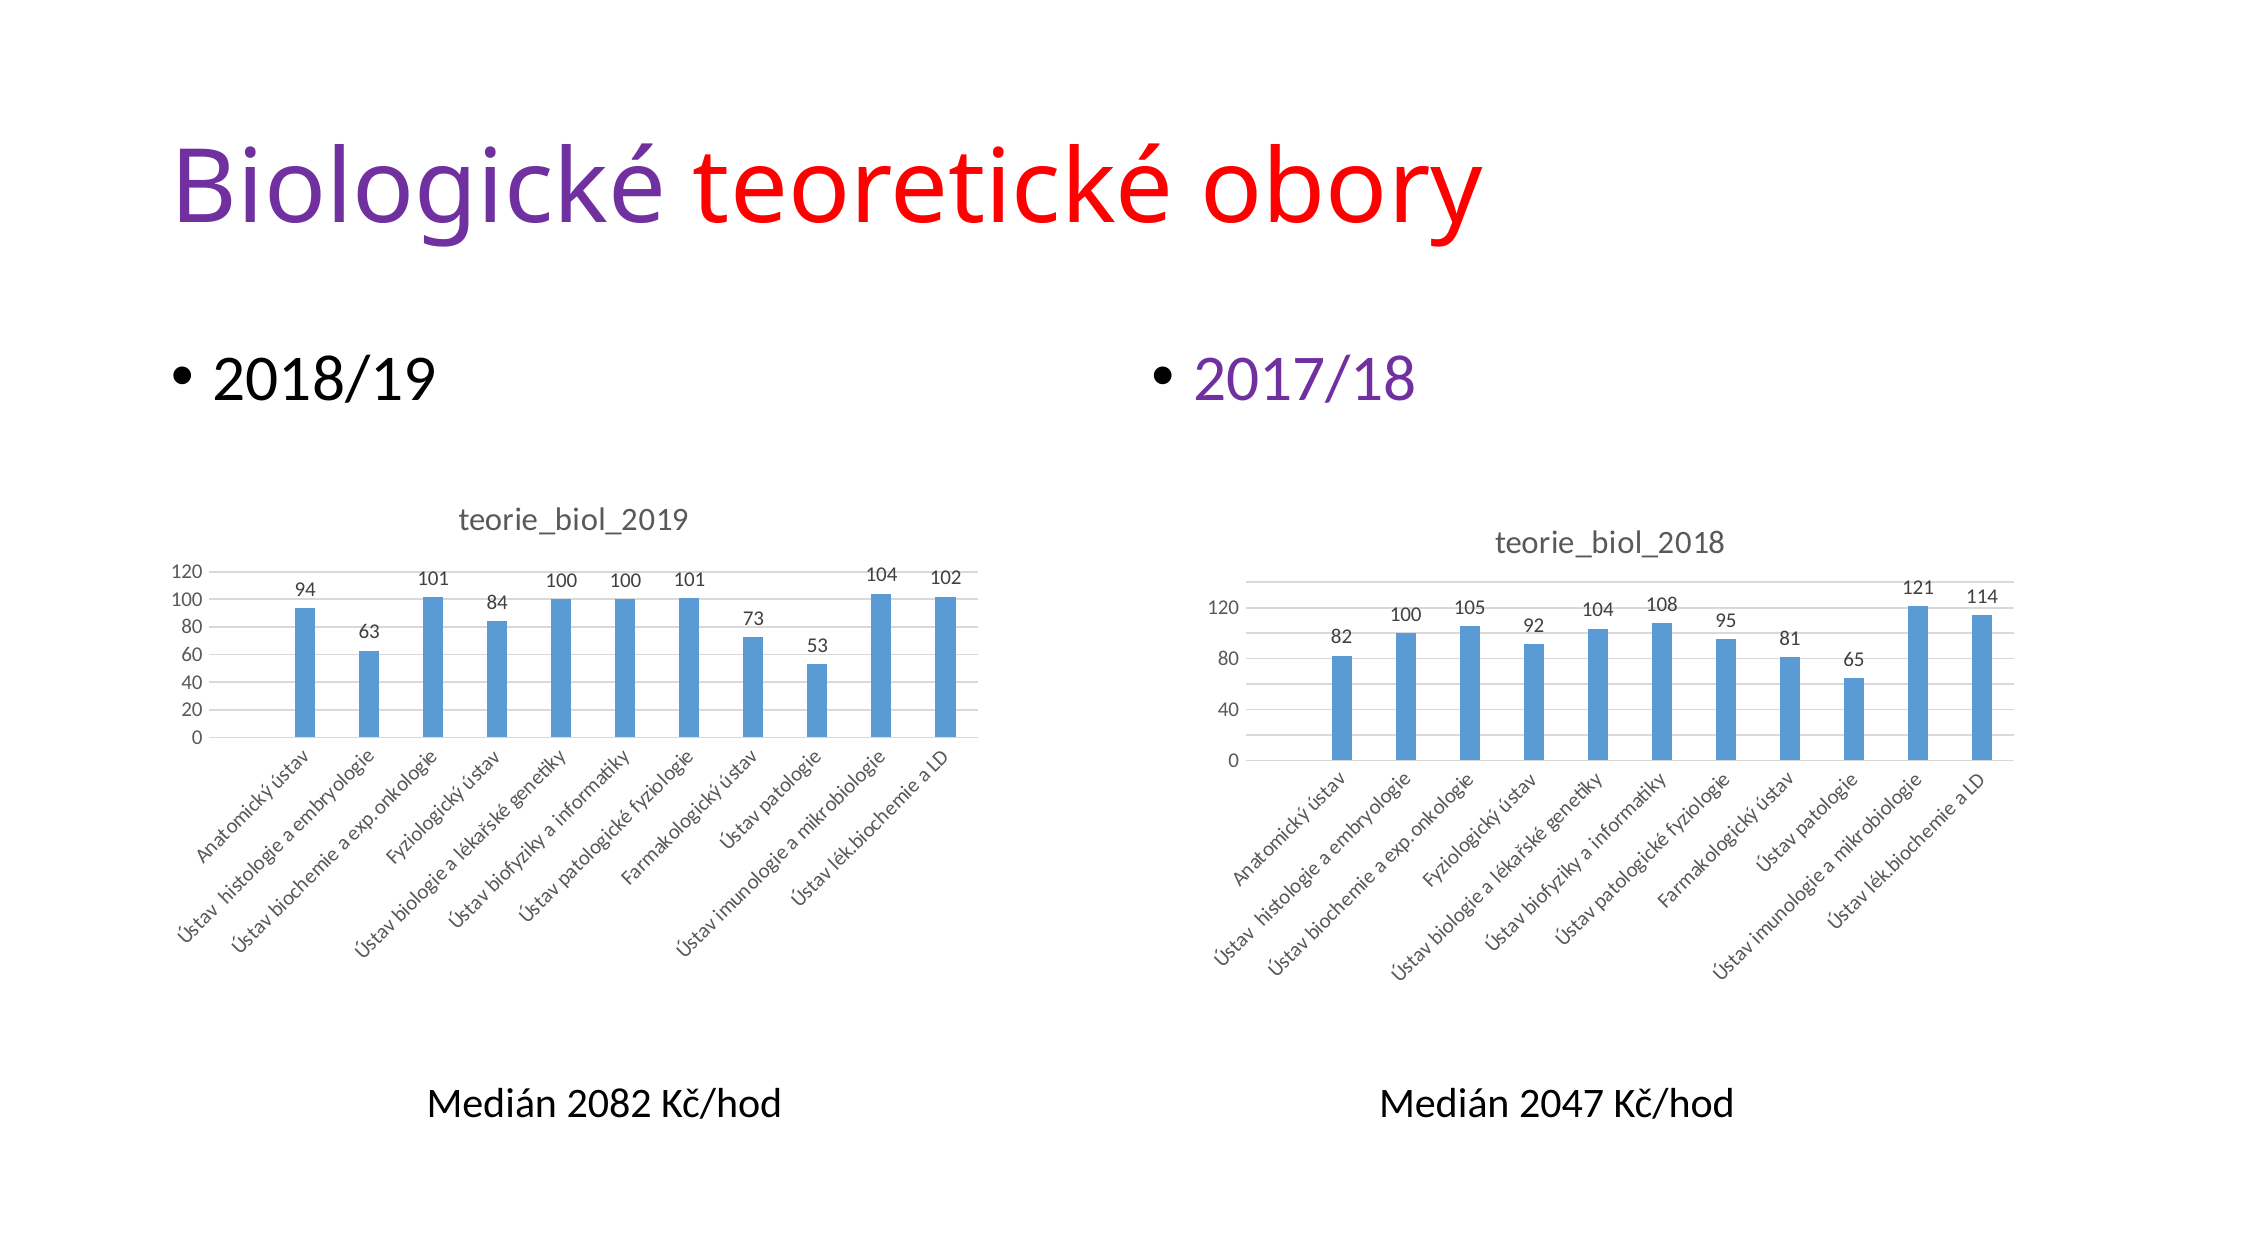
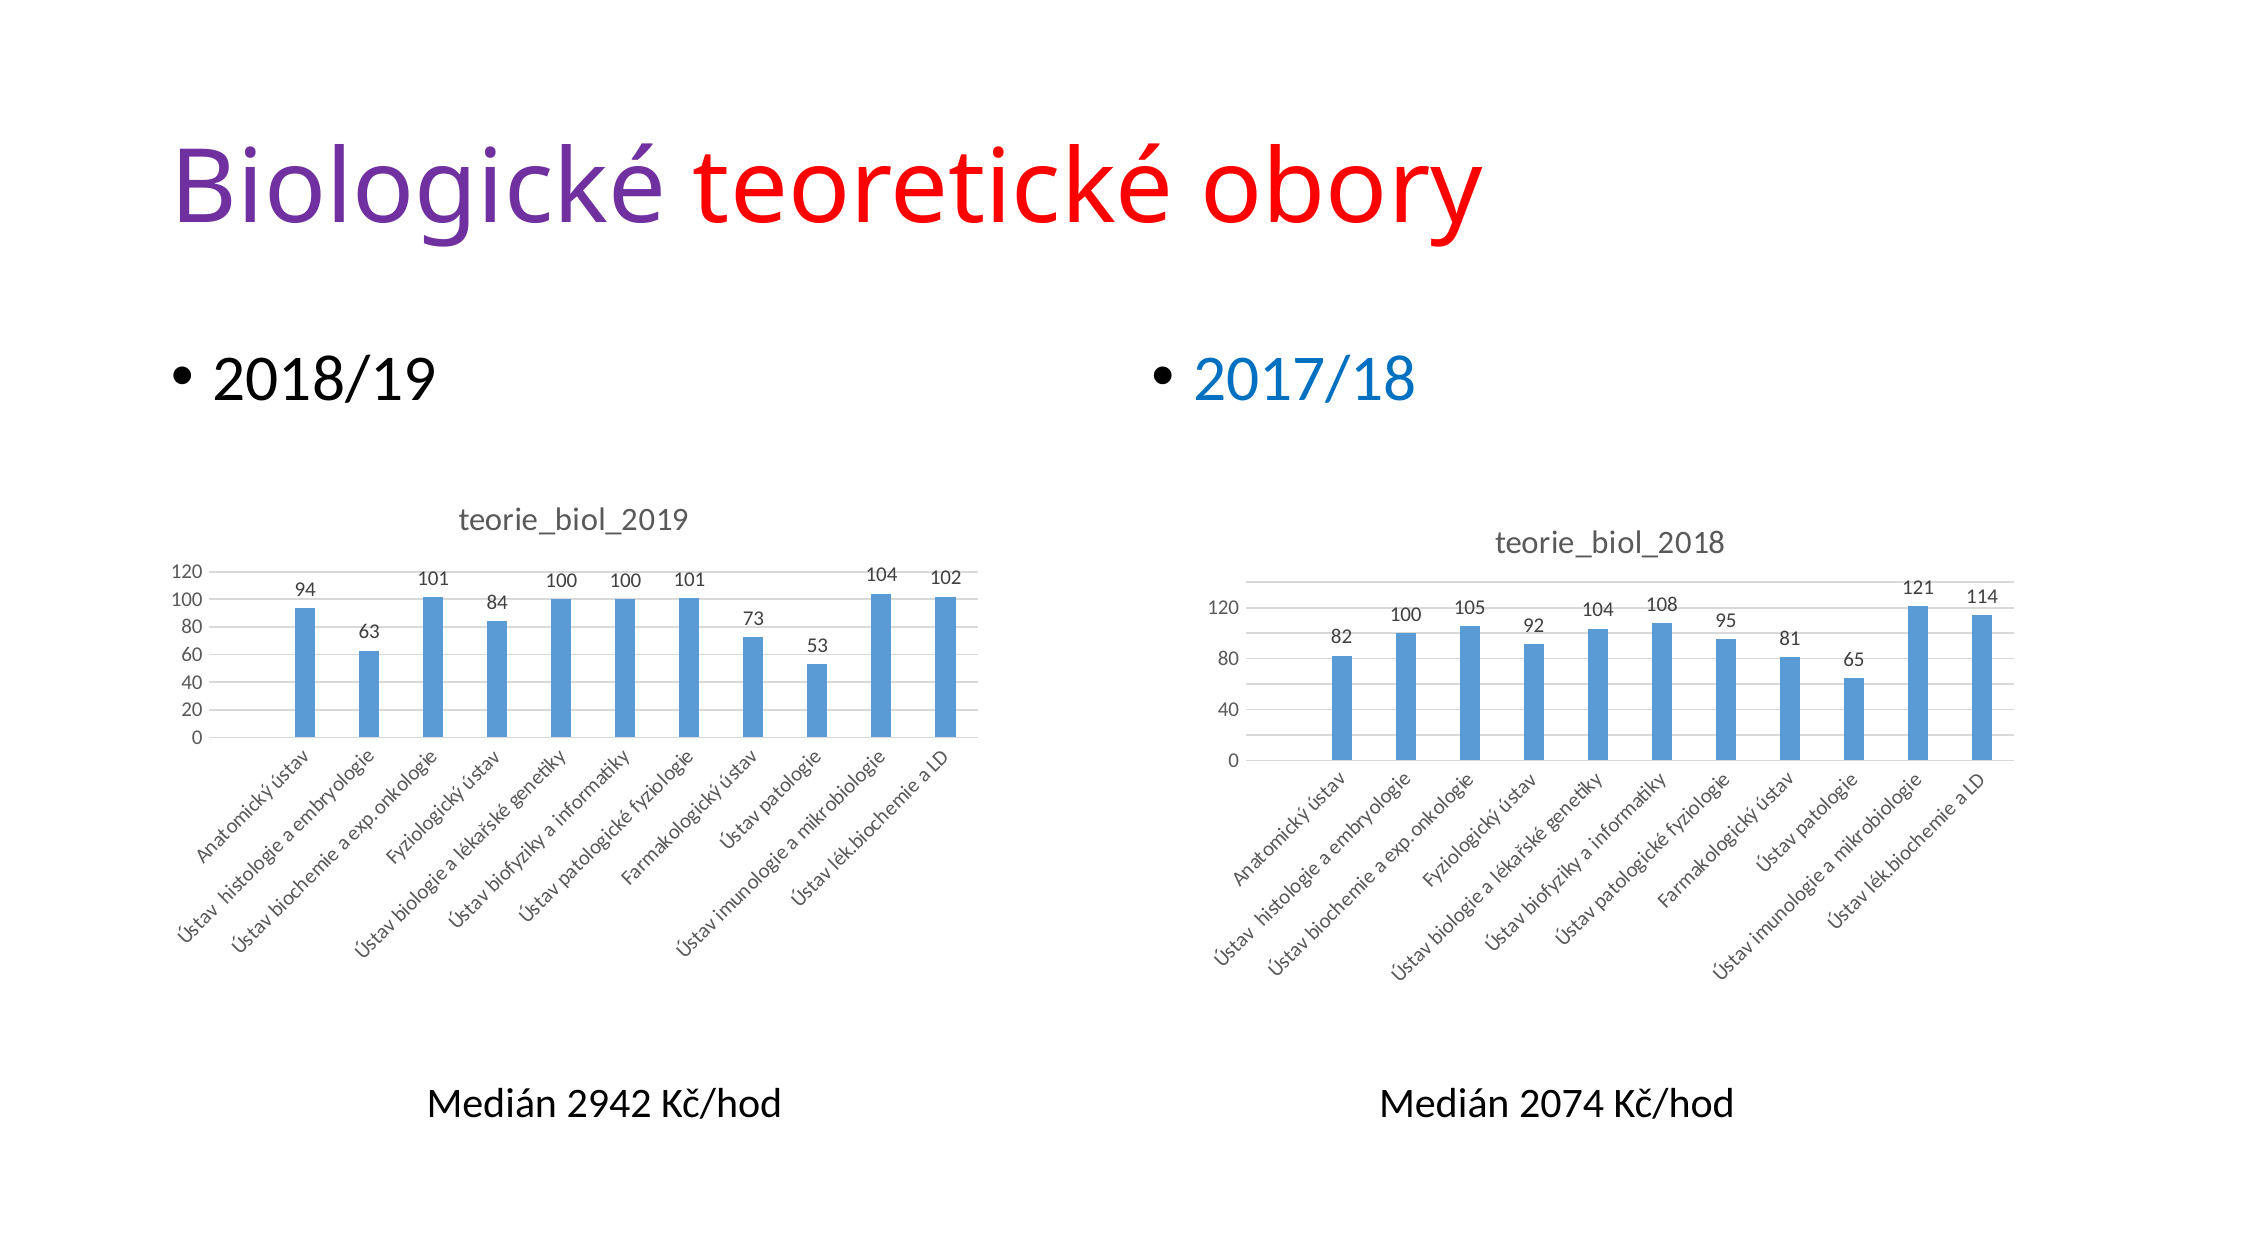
2017/18 colour: purple -> blue (1305, 379)
2082: 2082 -> 2942 (609, 1104)
2047: 2047 -> 2074 (1562, 1104)
